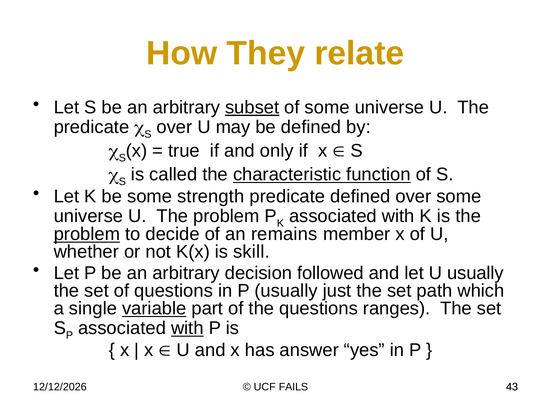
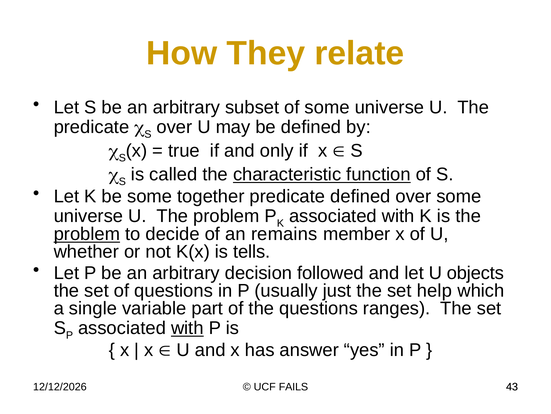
subset underline: present -> none (252, 107)
strength: strength -> together (211, 196)
skill: skill -> tells (252, 251)
U usually: usually -> objects (475, 273)
path: path -> help (434, 290)
variable underline: present -> none (154, 308)
